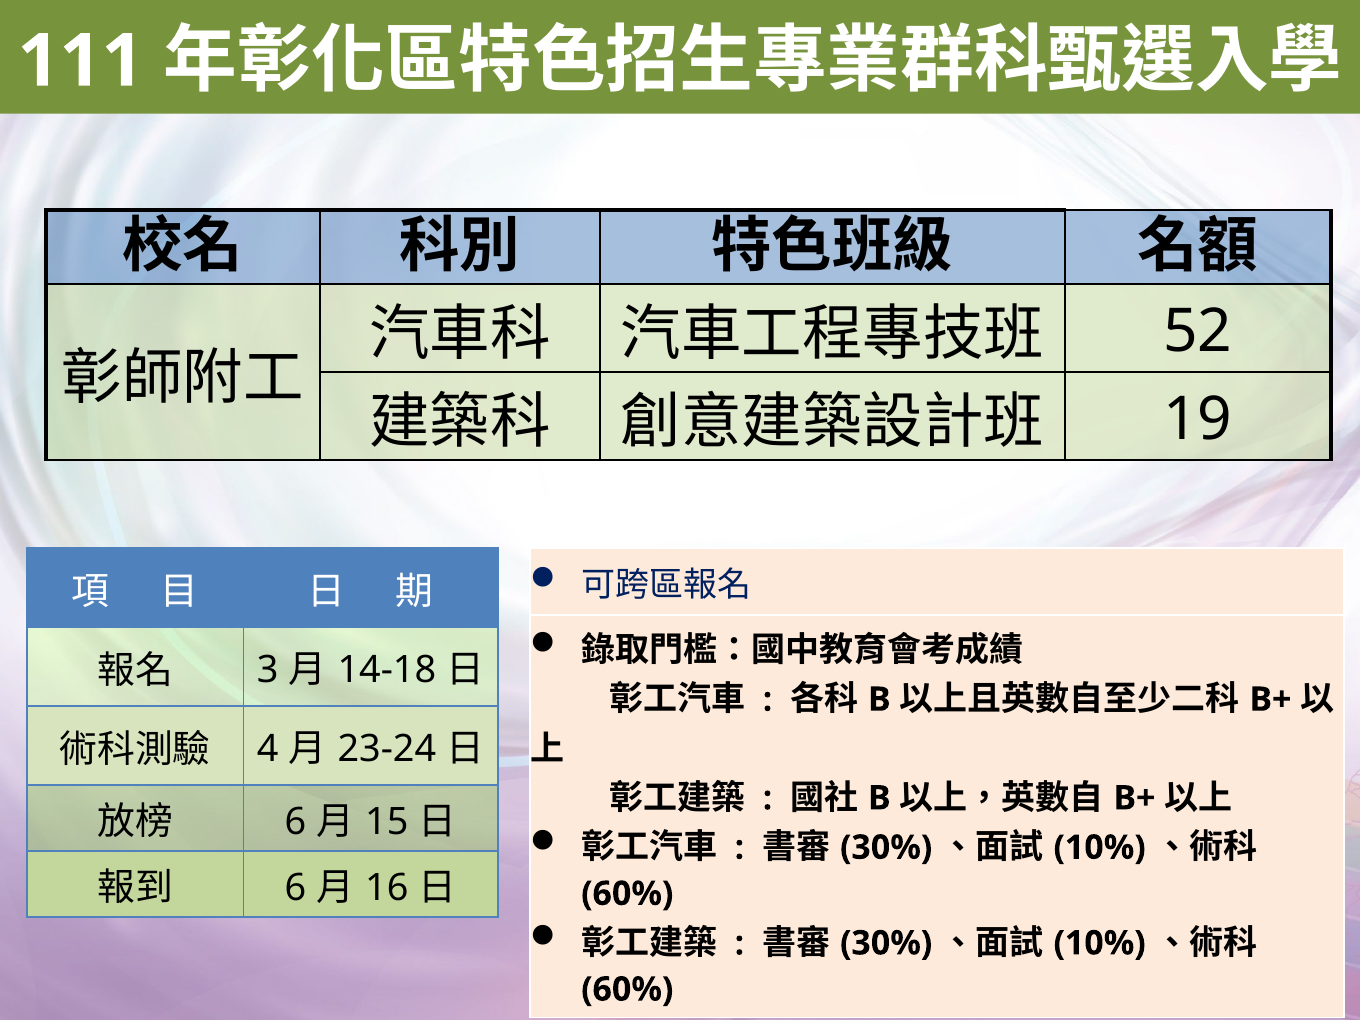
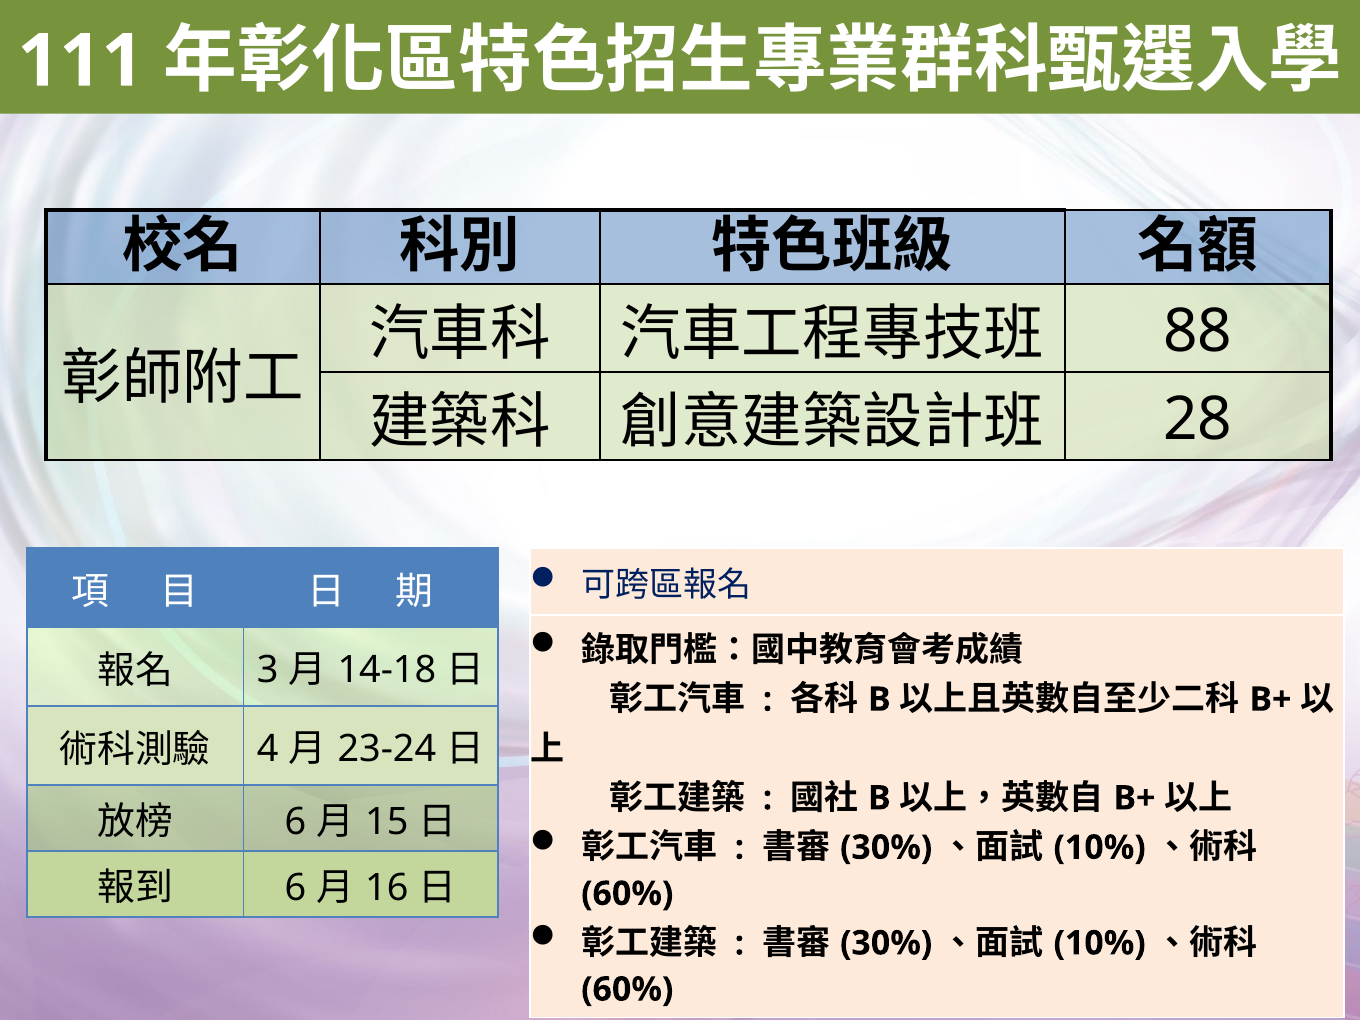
52: 52 -> 88 (1198, 332)
19: 19 -> 28 (1198, 419)
